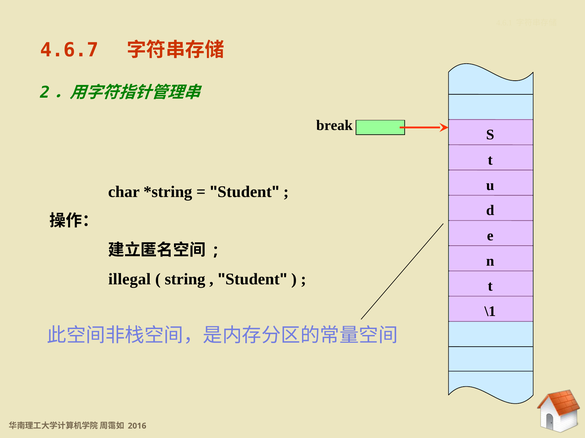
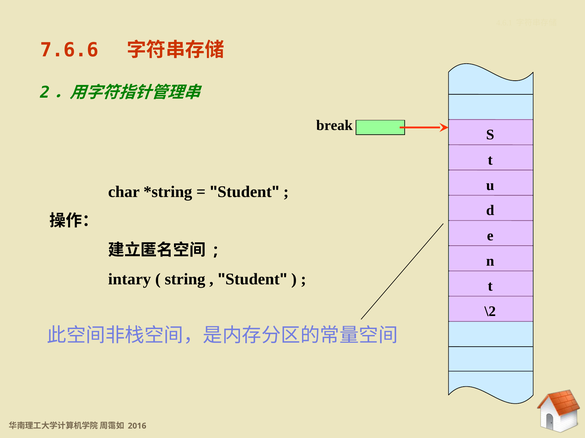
4.6.7: 4.6.7 -> 7.6.6 (69, 50)
illegal: illegal -> intary (130, 280)
\1: \1 -> \2 (490, 312)
